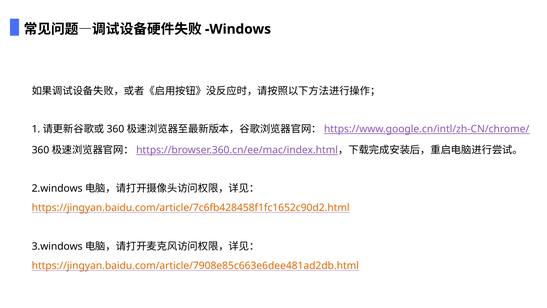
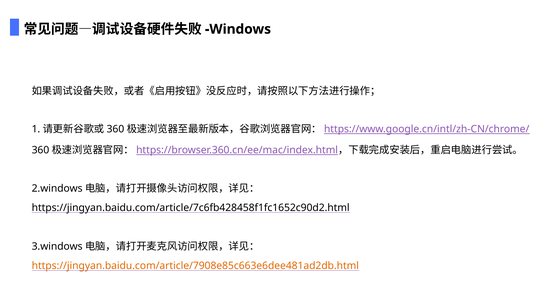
https://jingyan.baidu.com/article/7c6fb428458f1fc1652c90d2.html colour: orange -> black (191, 208)
